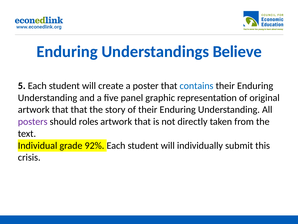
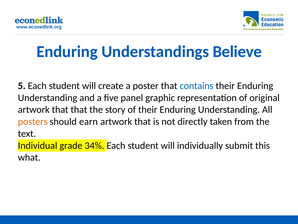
posters colour: purple -> orange (33, 121)
roles: roles -> earn (88, 121)
92%: 92% -> 34% (94, 145)
crisis: crisis -> what (29, 157)
